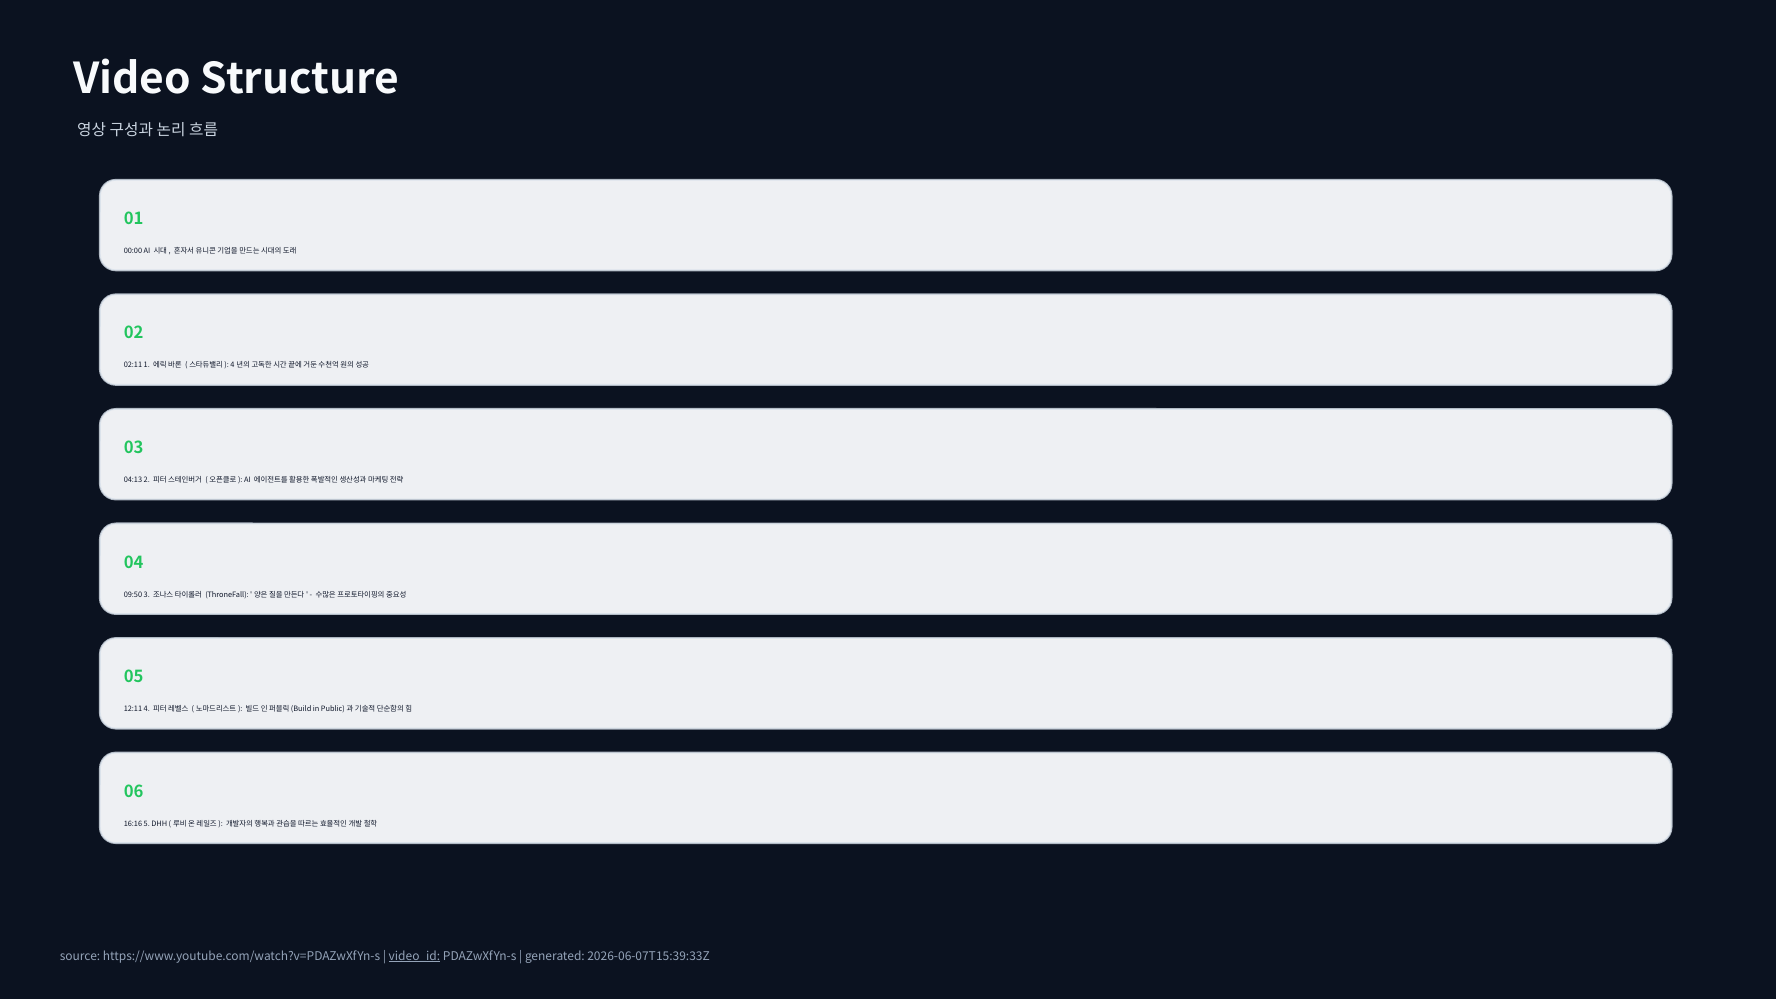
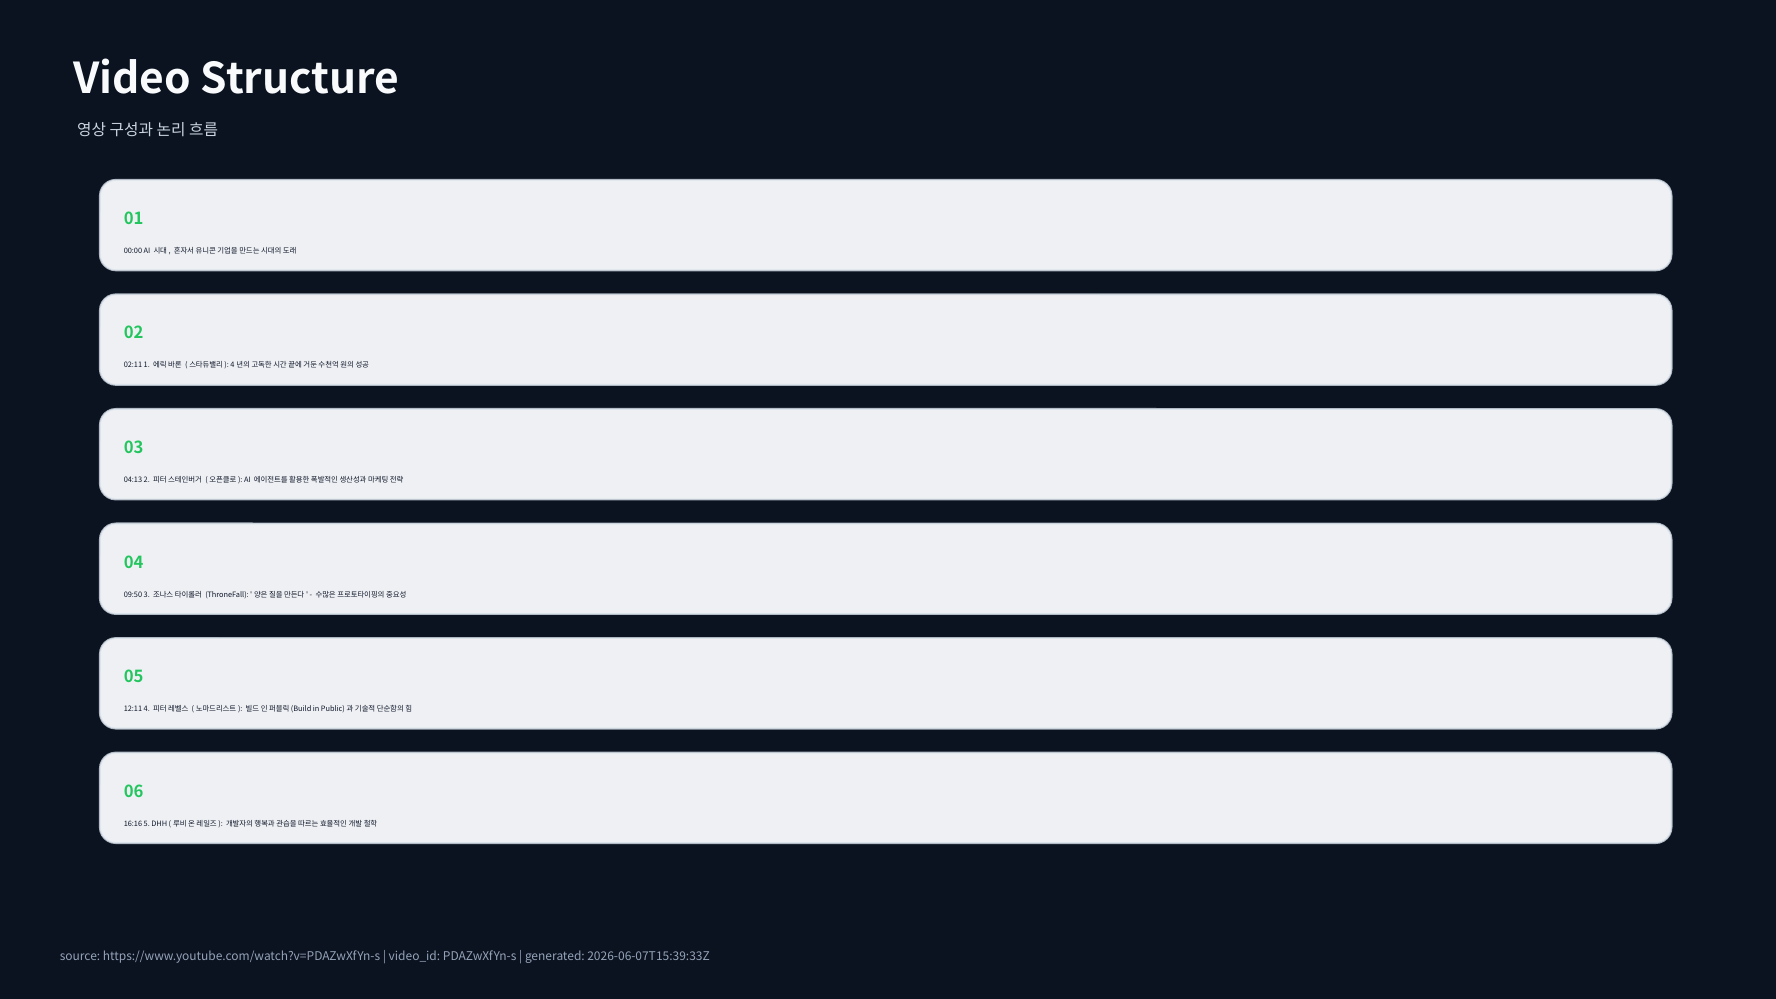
video_id underline: present -> none (414, 957)
